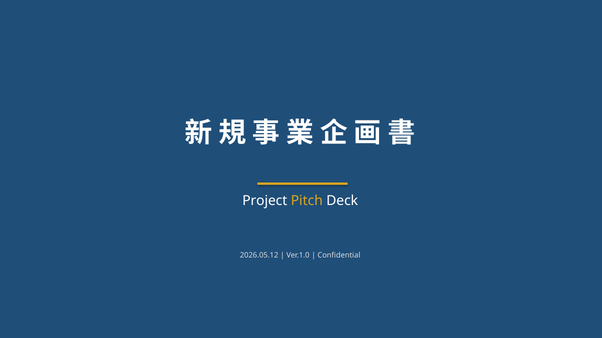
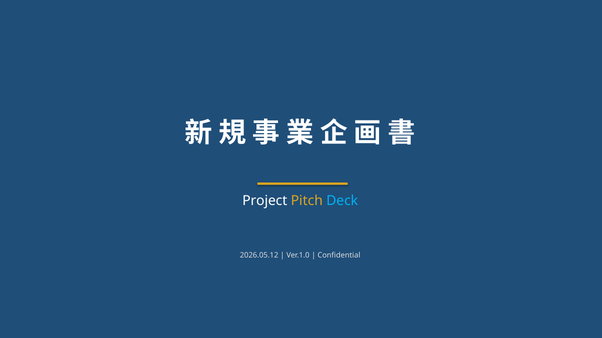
Deck colour: white -> light blue (342, 201)
